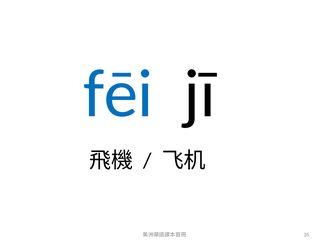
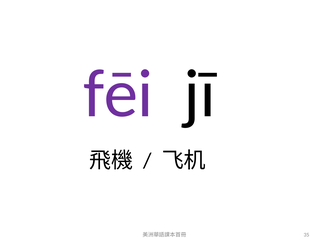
fēi colour: blue -> purple (118, 94)
